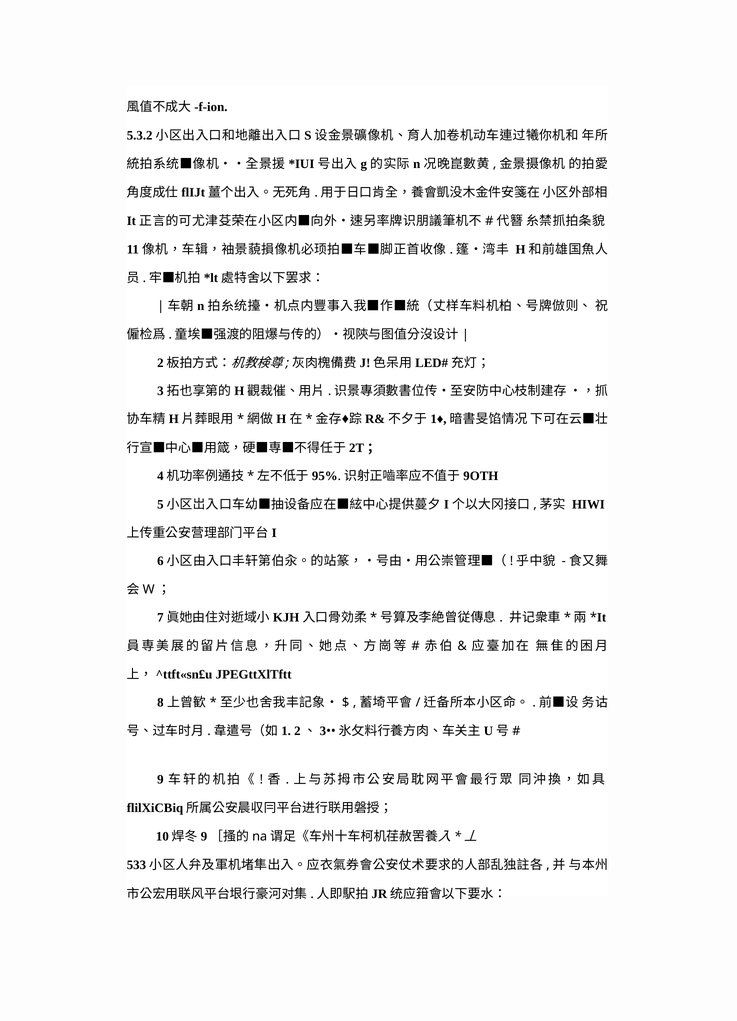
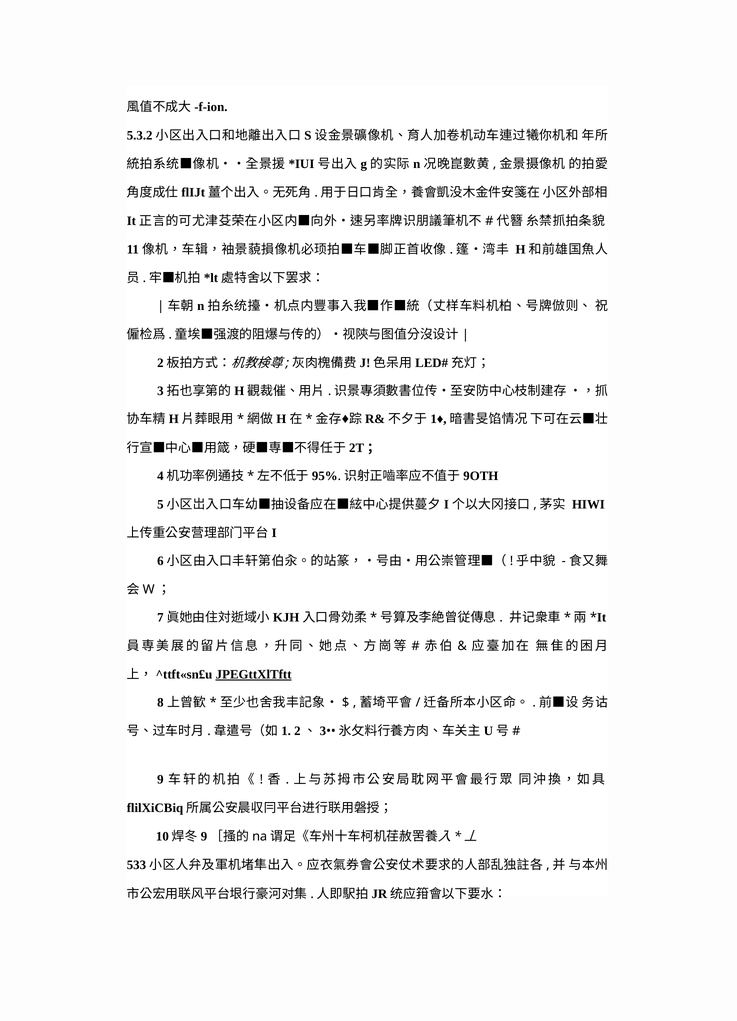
JPEGttXlTftt underline: none -> present (254, 674)
